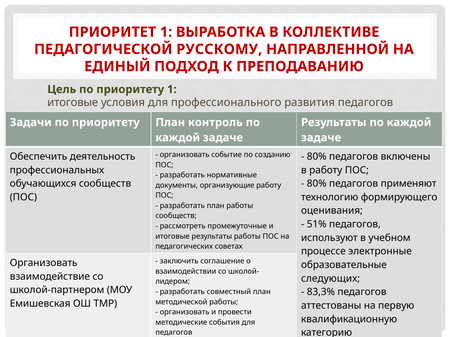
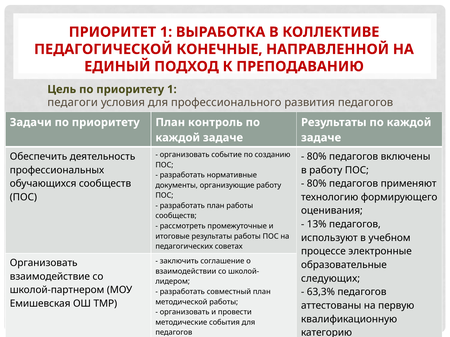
РУССКОМУ: РУССКОМУ -> КОНЕЧНЫЕ (219, 49)
итоговые: итоговые -> педагоги (73, 103)
51%: 51% -> 13% (317, 225)
83,3%: 83,3% -> 63,3% (321, 292)
